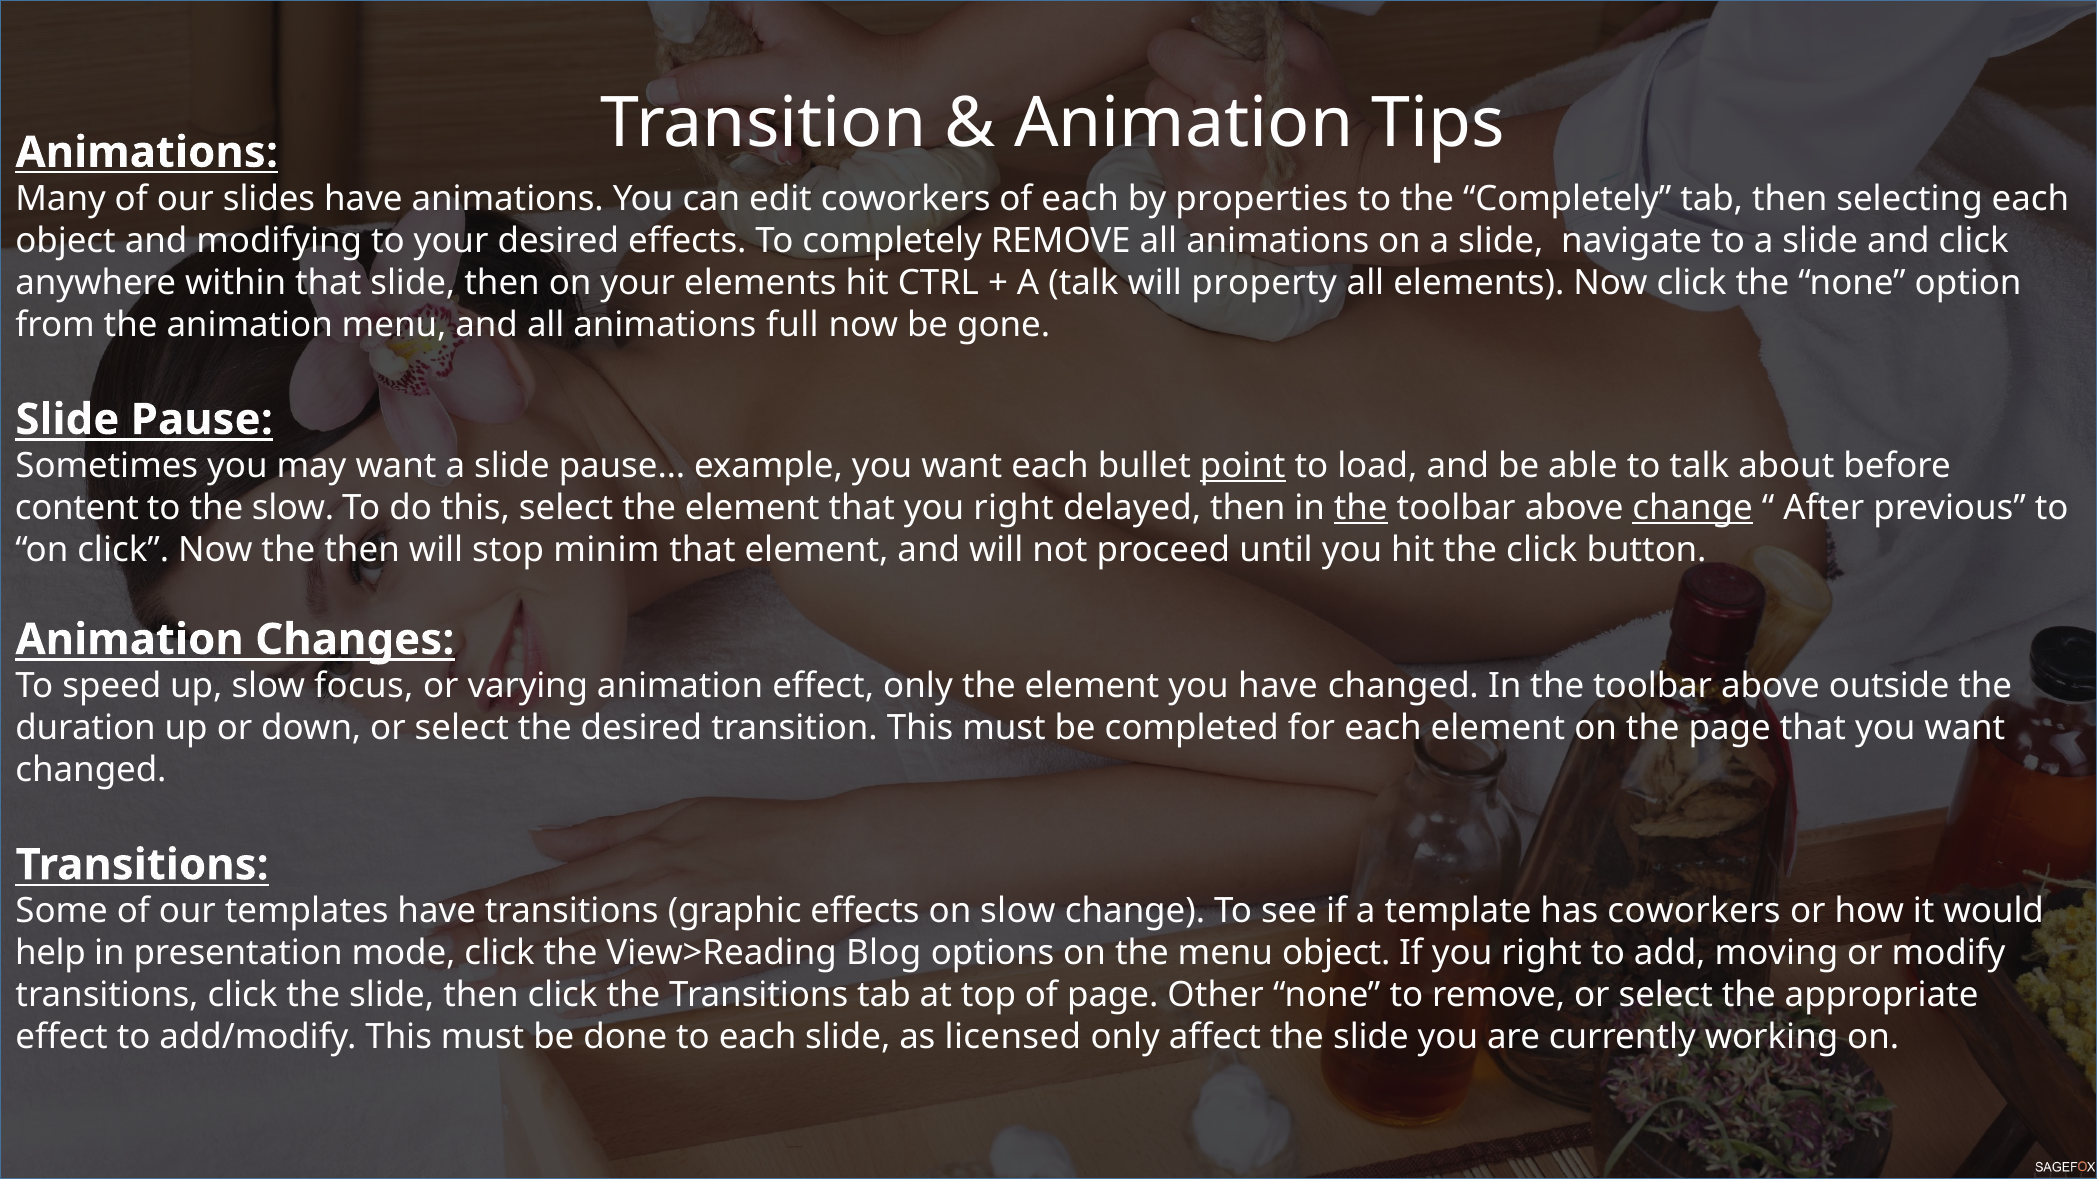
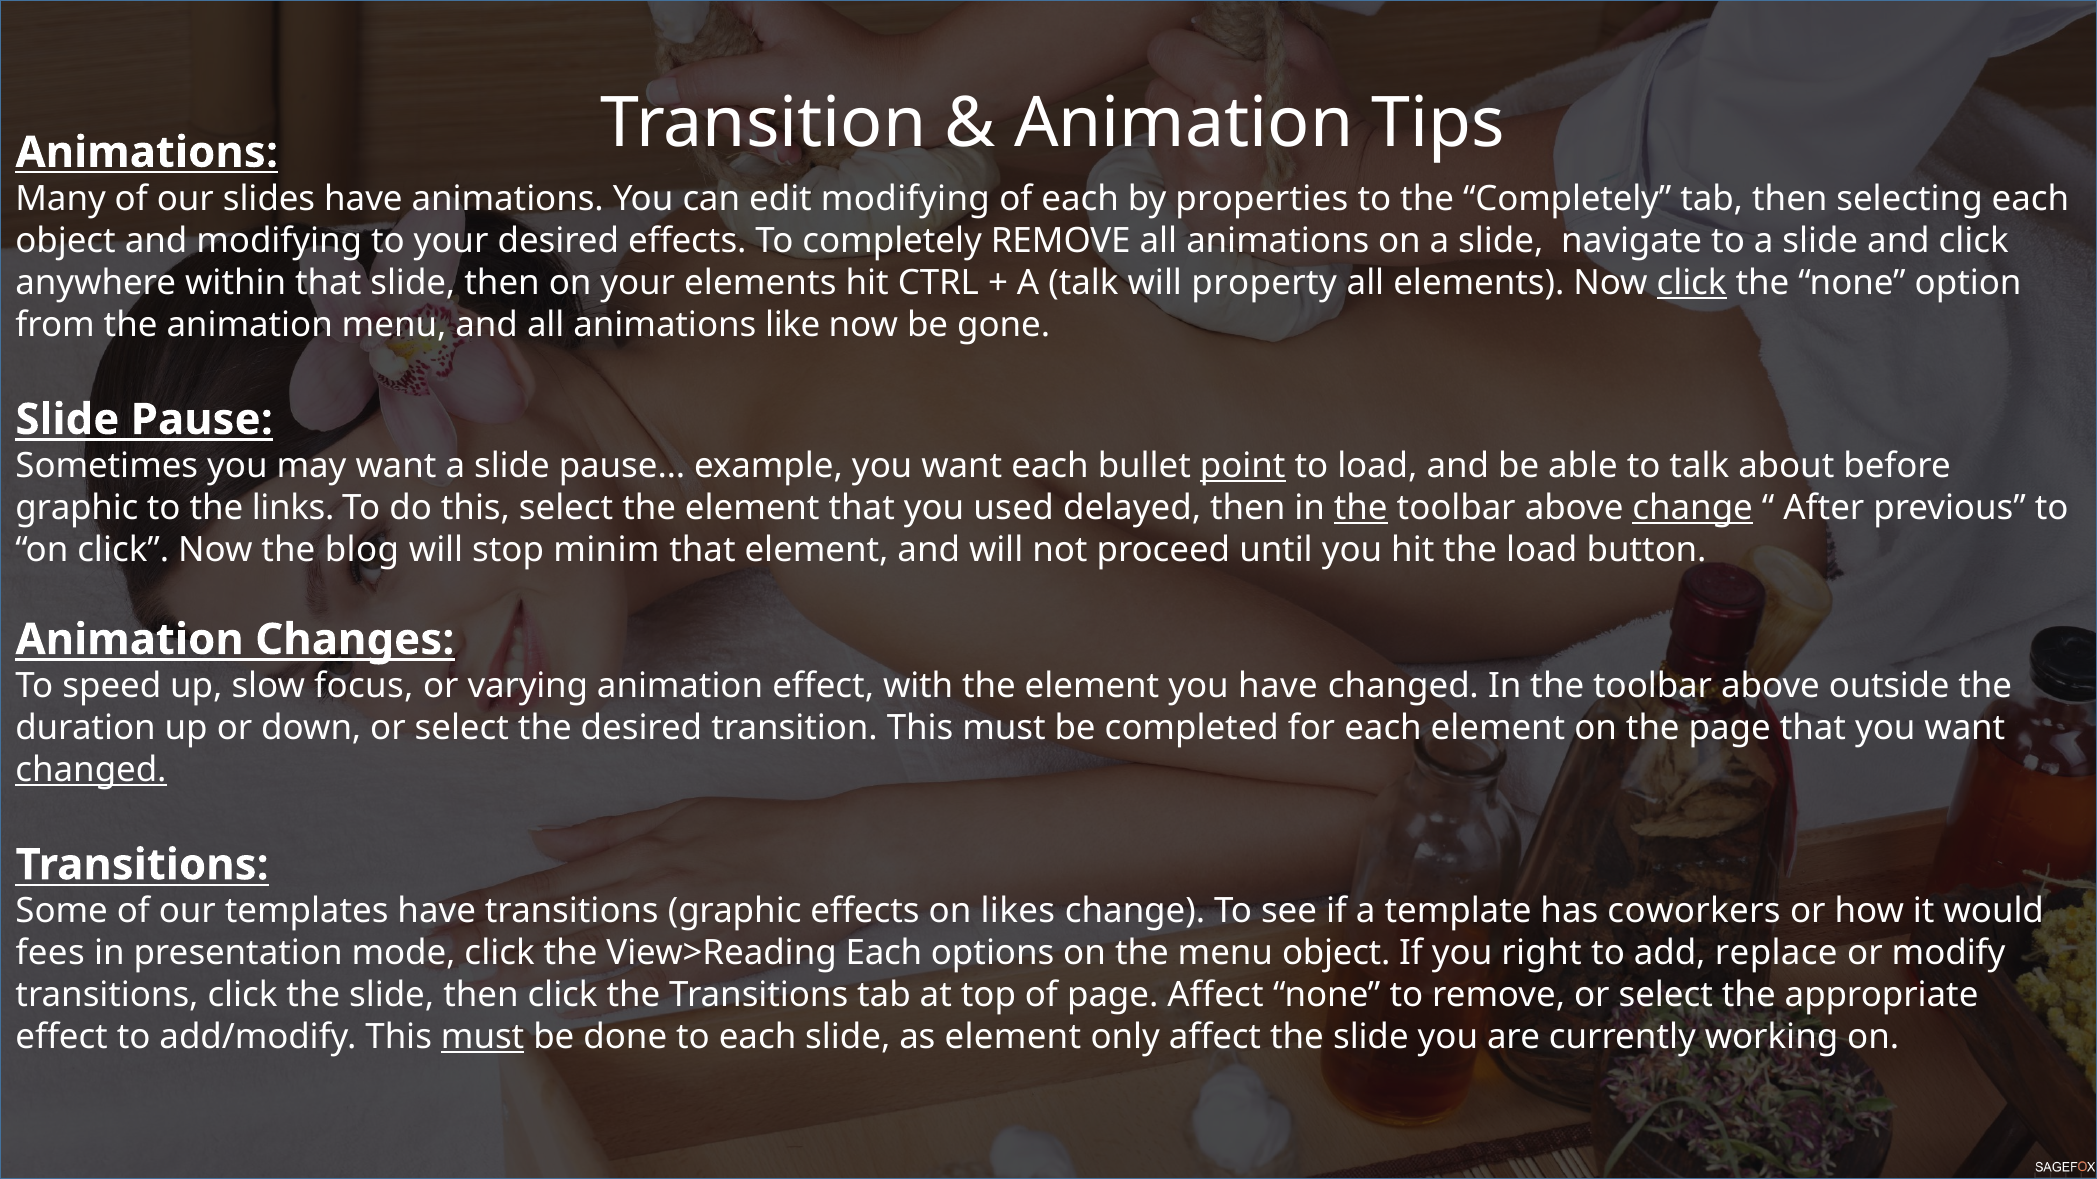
edit coworkers: coworkers -> modifying (905, 199)
click underline: none -> present (1692, 283)
full: full -> like (793, 325)
content: content -> graphic (77, 508)
the slow: slow -> links (293, 508)
that you right: right -> used (1014, 508)
the then: then -> blog (362, 550)
the click: click -> load (1542, 550)
effect only: only -> with (918, 686)
changed underline: none -> present (91, 770)
on slow: slow -> likes (1018, 912)
help: help -> fees (50, 954)
View>Reading Blog: Blog -> Each (884, 954)
moving: moving -> replace (1776, 954)
page Other: Other -> Affect (1216, 996)
must underline: none -> present (483, 1038)
as licensed: licensed -> element (1013, 1038)
